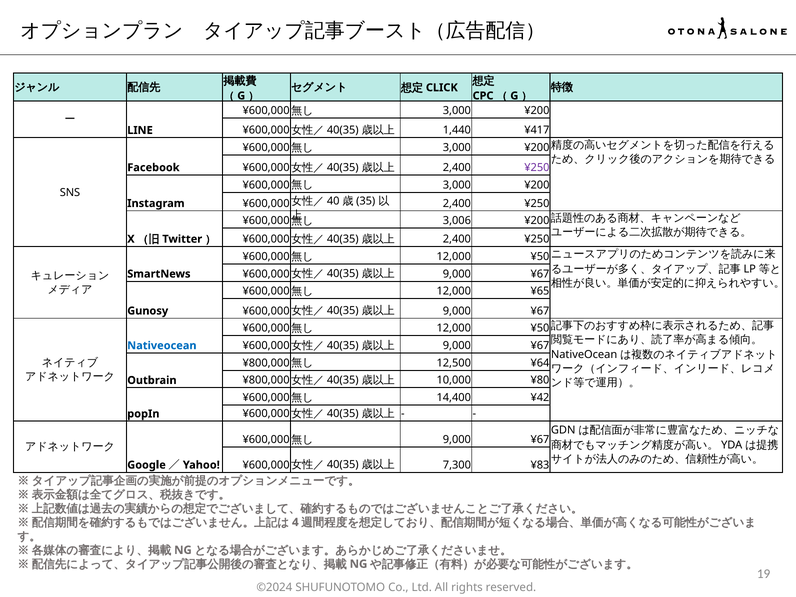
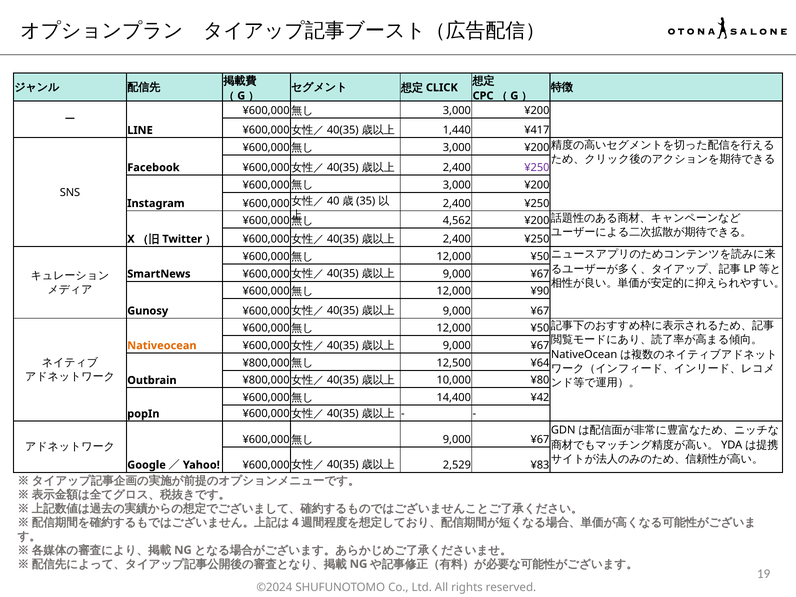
3,006: 3,006 -> 4,562 (457, 221)
¥65: ¥65 -> ¥90 (540, 291)
Nativeocean colour: blue -> orange (162, 346)
7,300: 7,300 -> 2,529 (457, 465)
